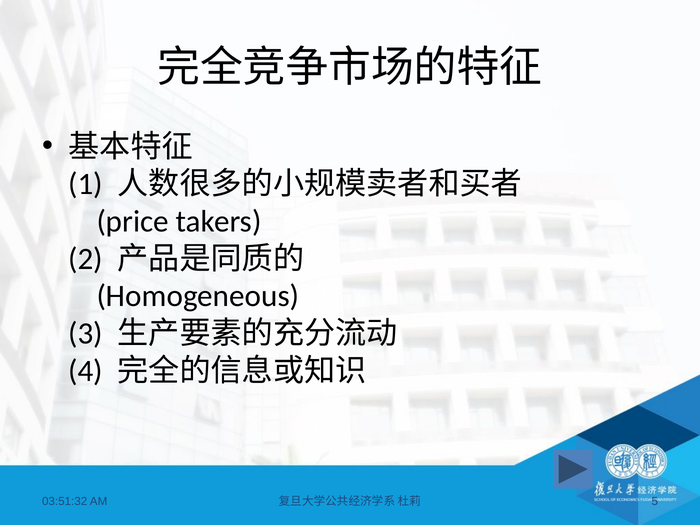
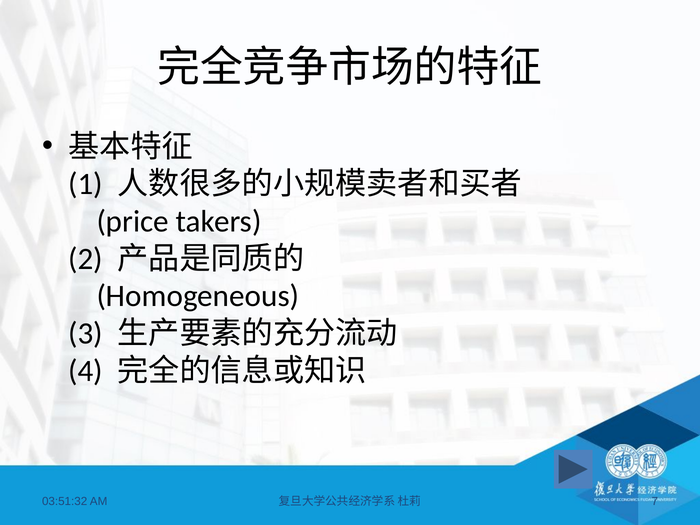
5: 5 -> 7 (655, 501)
